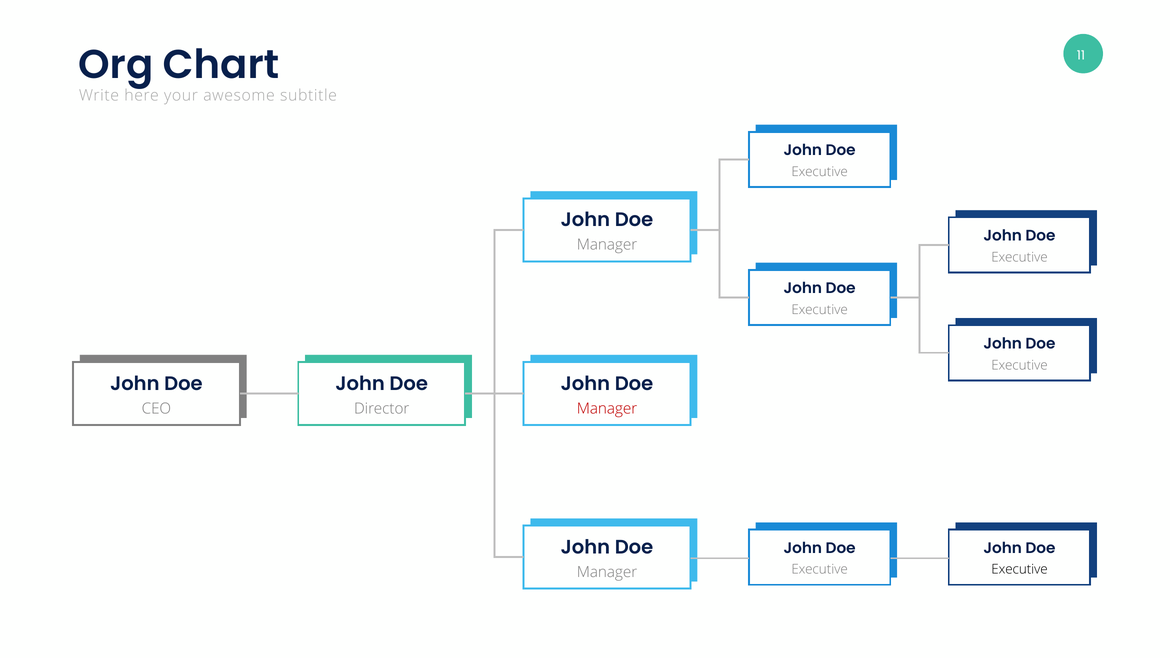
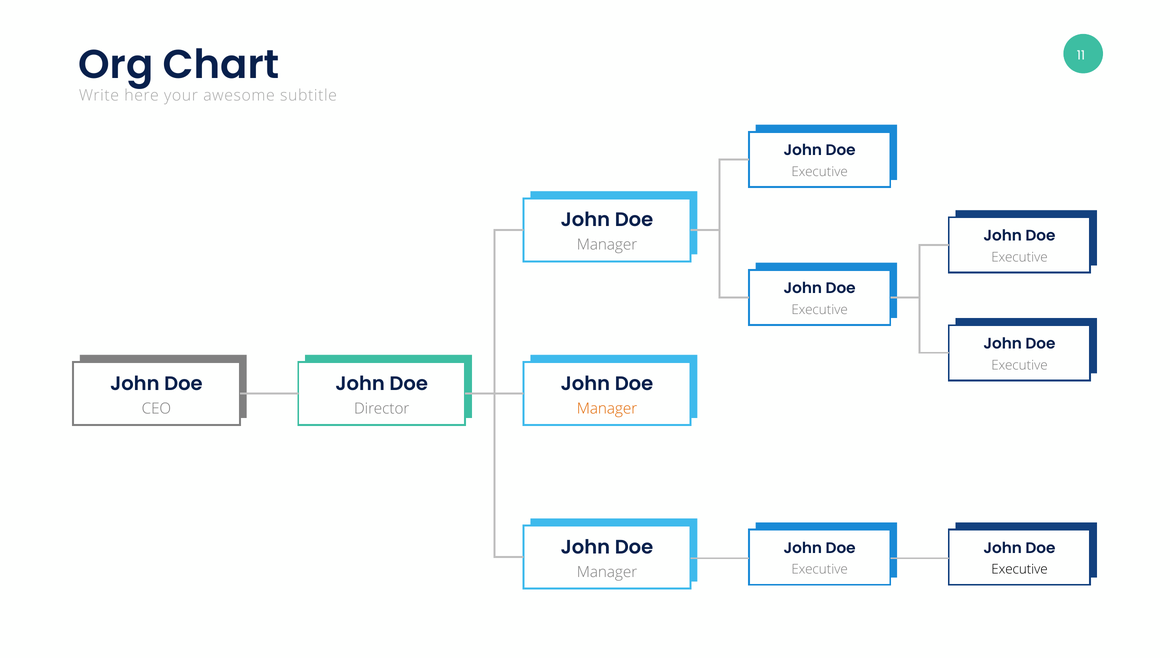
Manager colour: red -> orange (607, 409)
